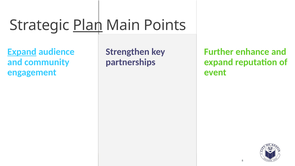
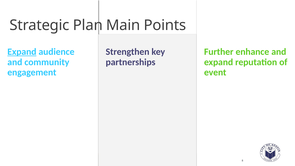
Plan underline: present -> none (88, 25)
